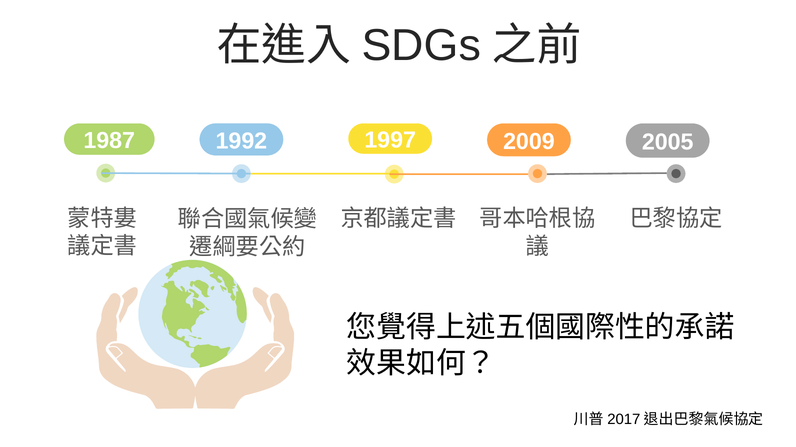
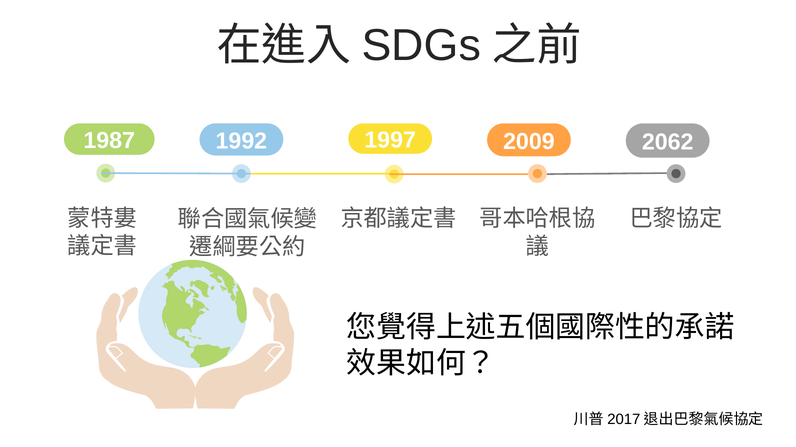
2005: 2005 -> 2062 (668, 142)
